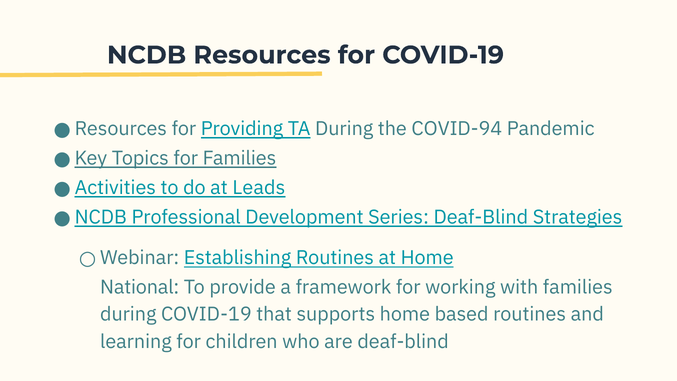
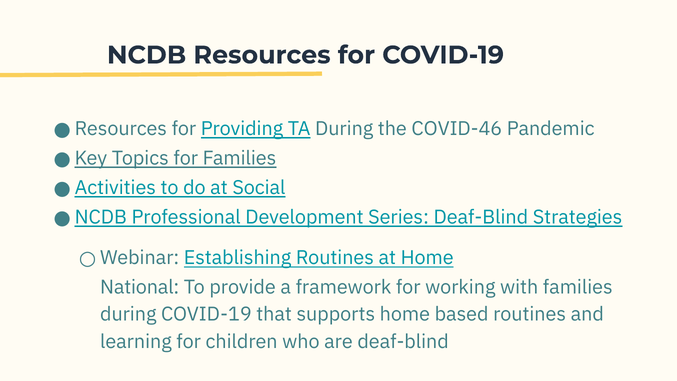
COVID-94: COVID-94 -> COVID-46 (457, 129)
Leads: Leads -> Social (259, 188)
